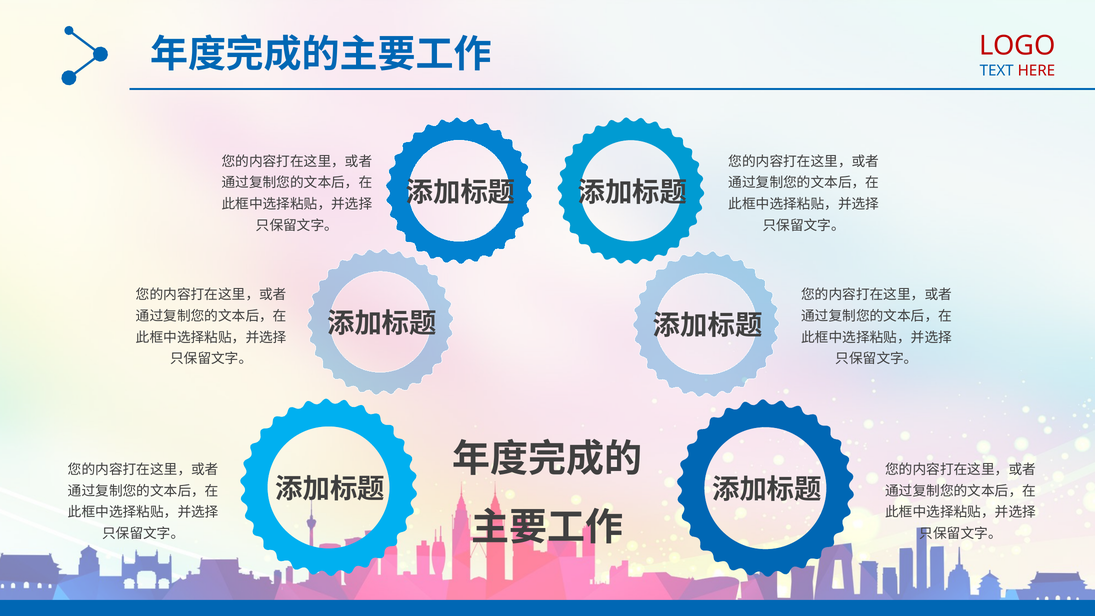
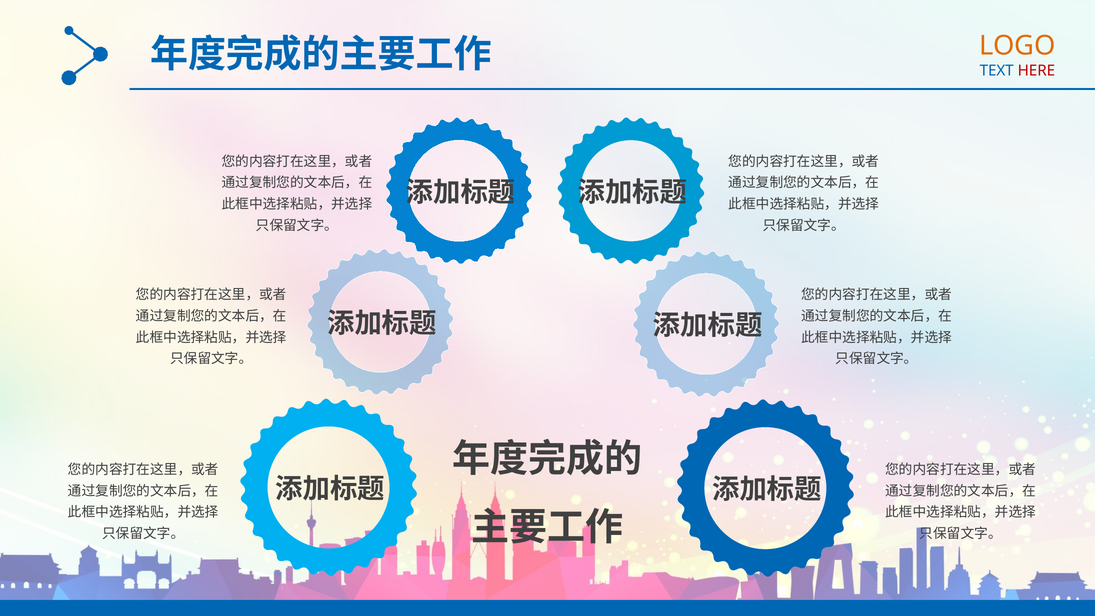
LOGO colour: red -> orange (1017, 46)
